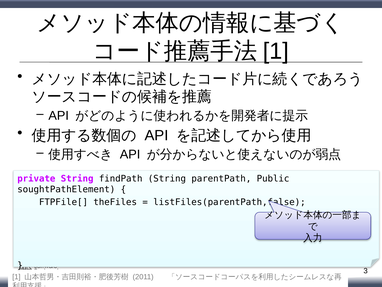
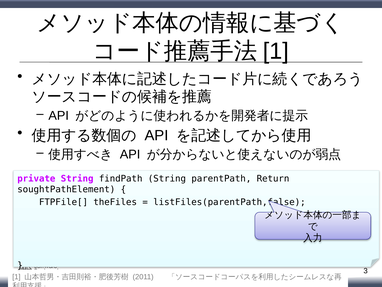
Public: Public -> Return (273, 178)
